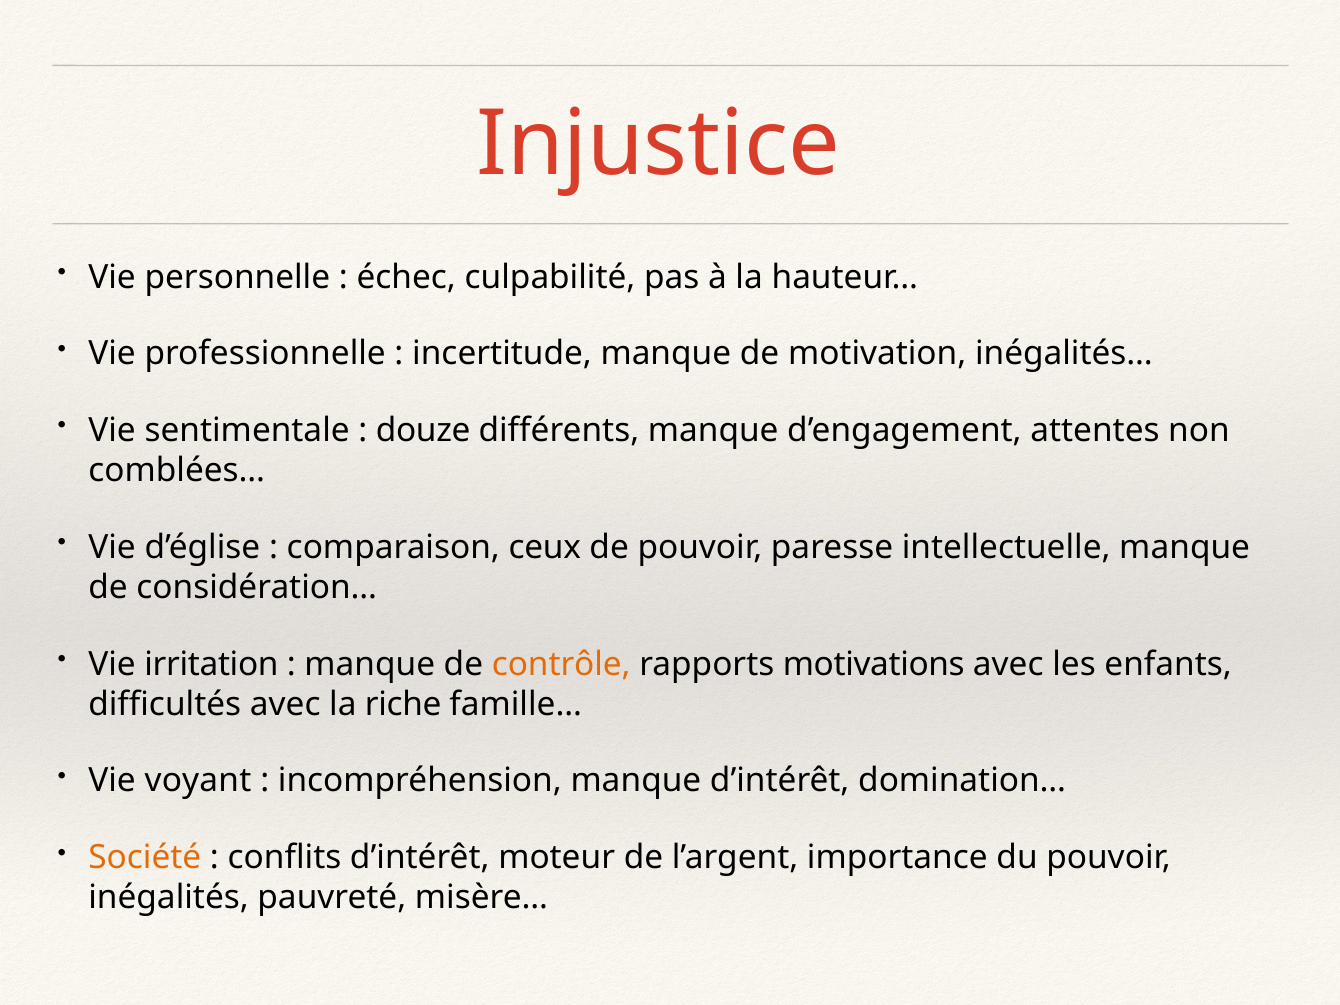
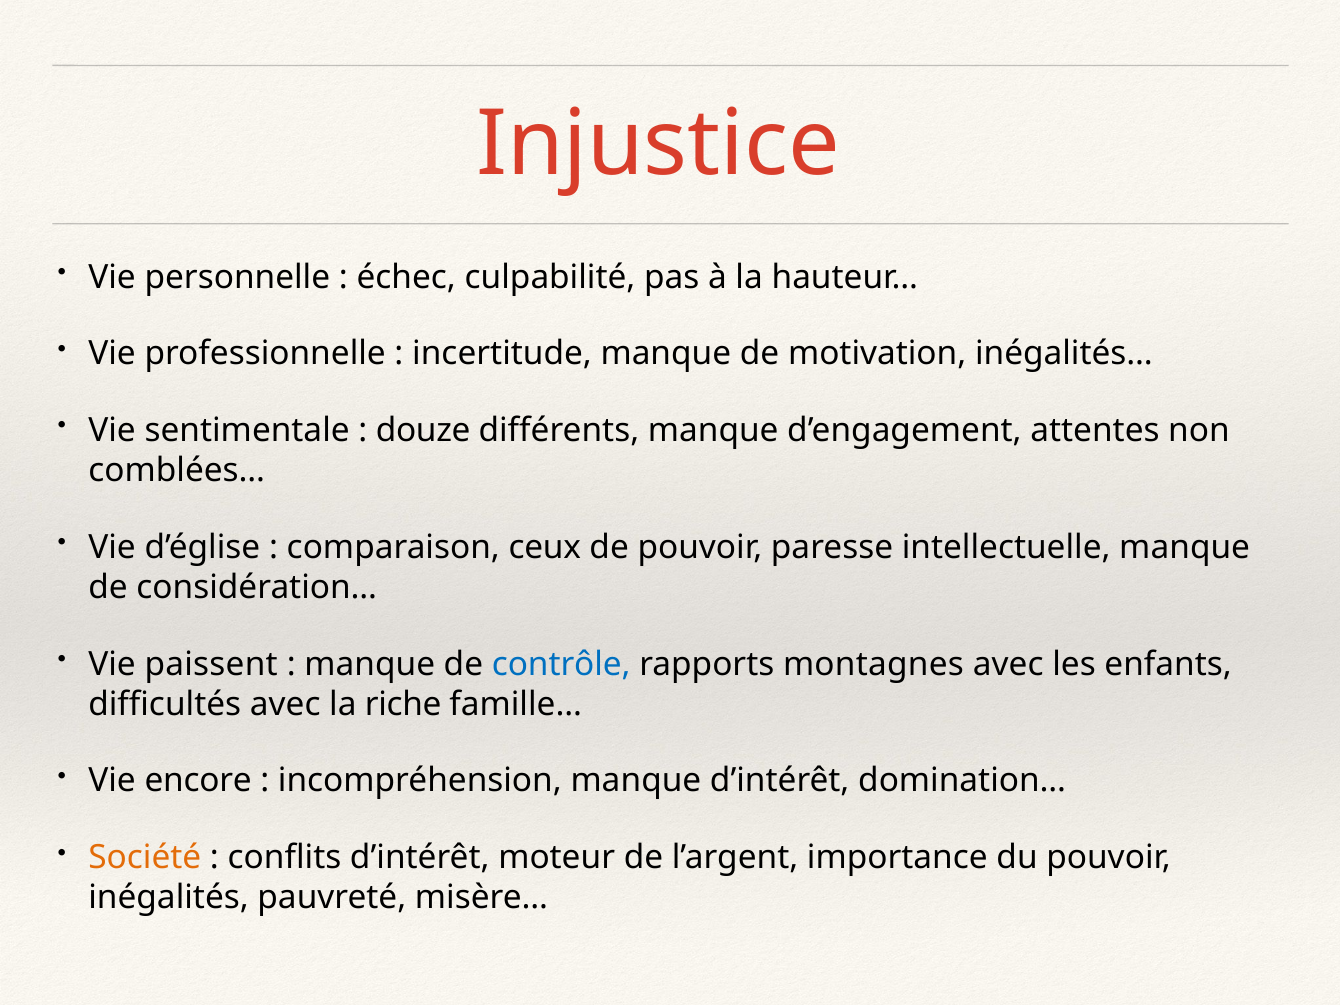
irritation: irritation -> paissent (211, 664)
contrôle colour: orange -> blue (561, 664)
motivations: motivations -> montagnes (873, 664)
voyant: voyant -> encore (198, 781)
